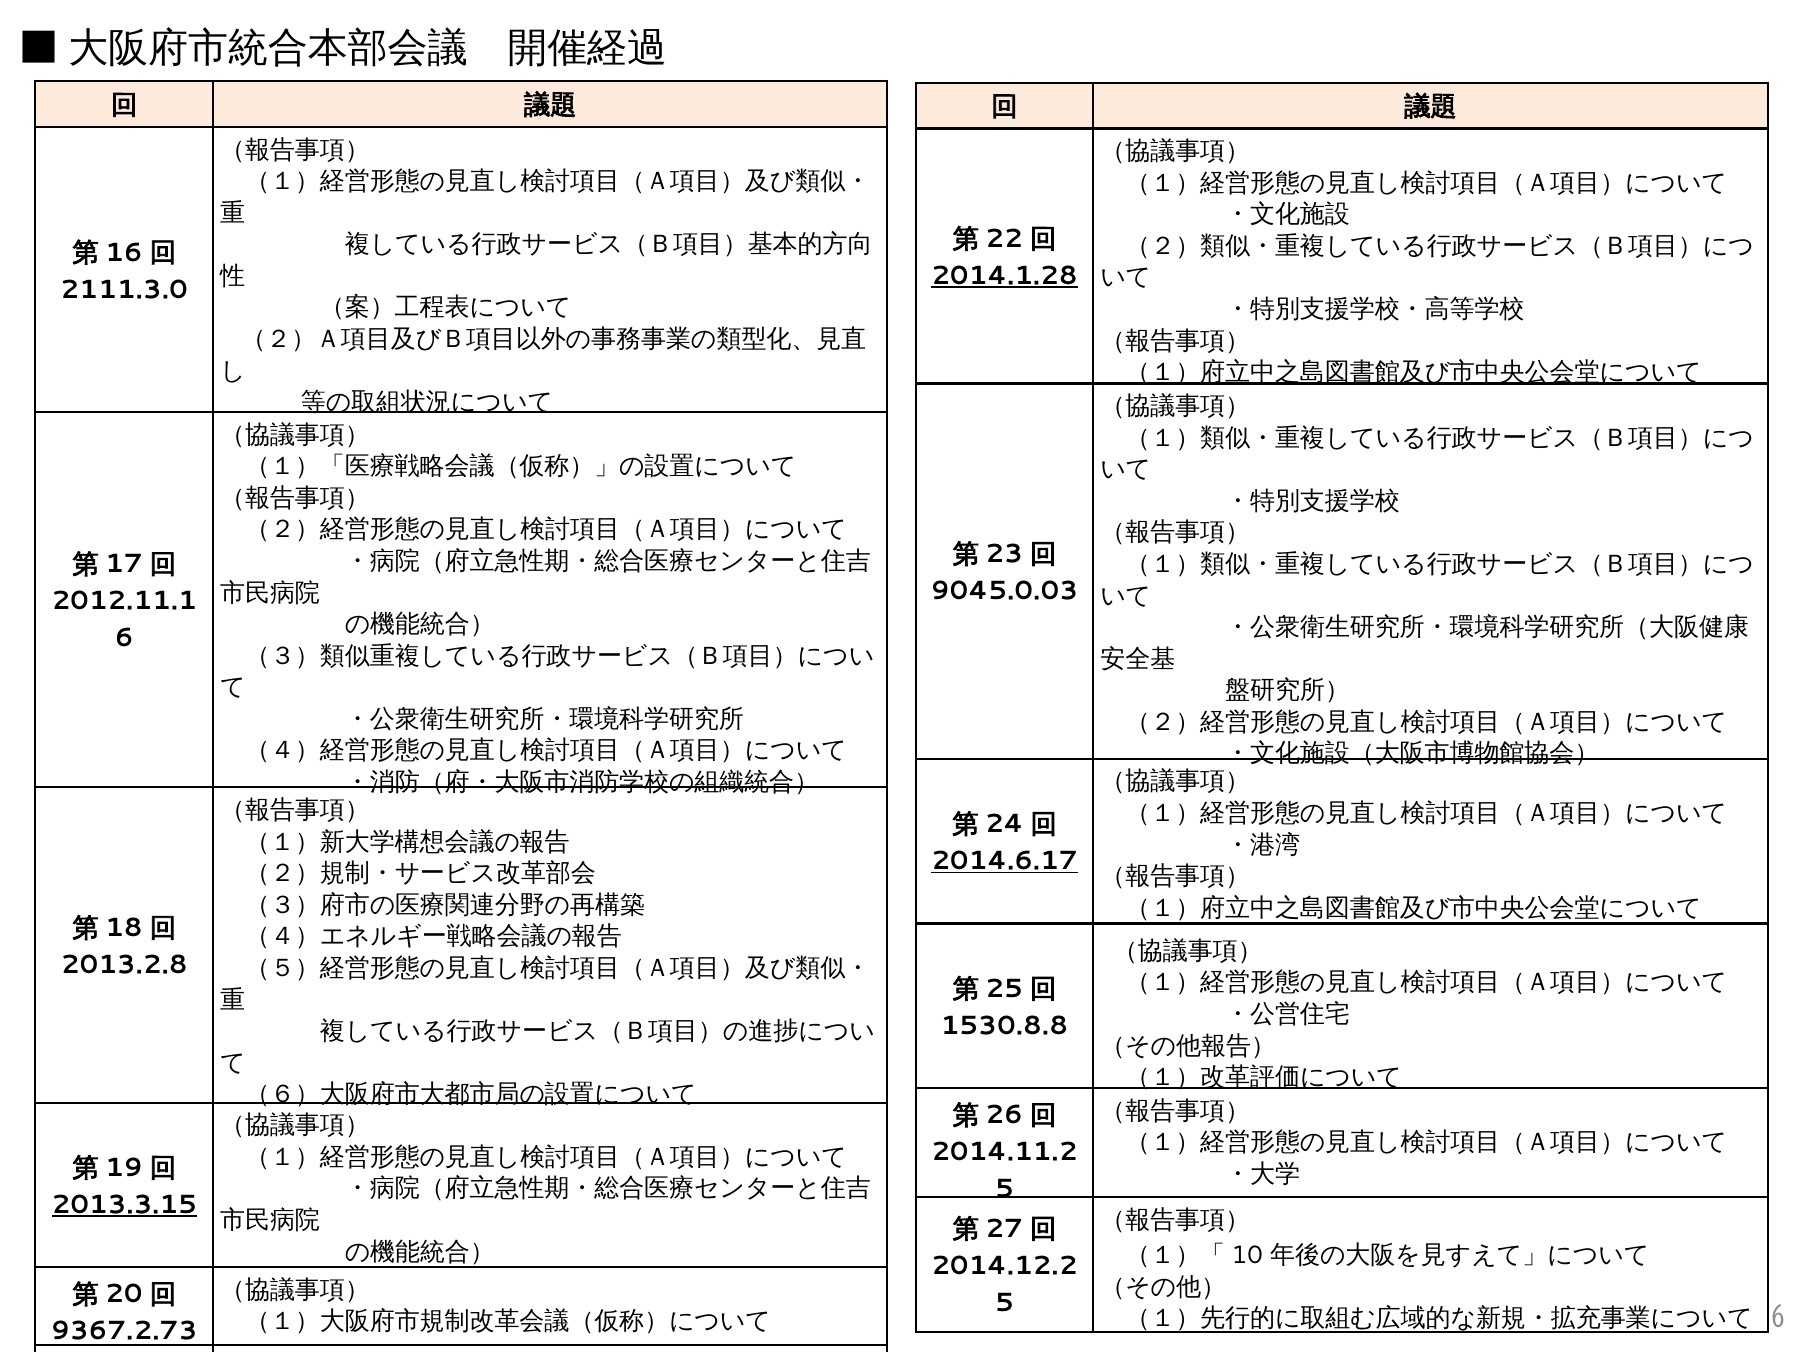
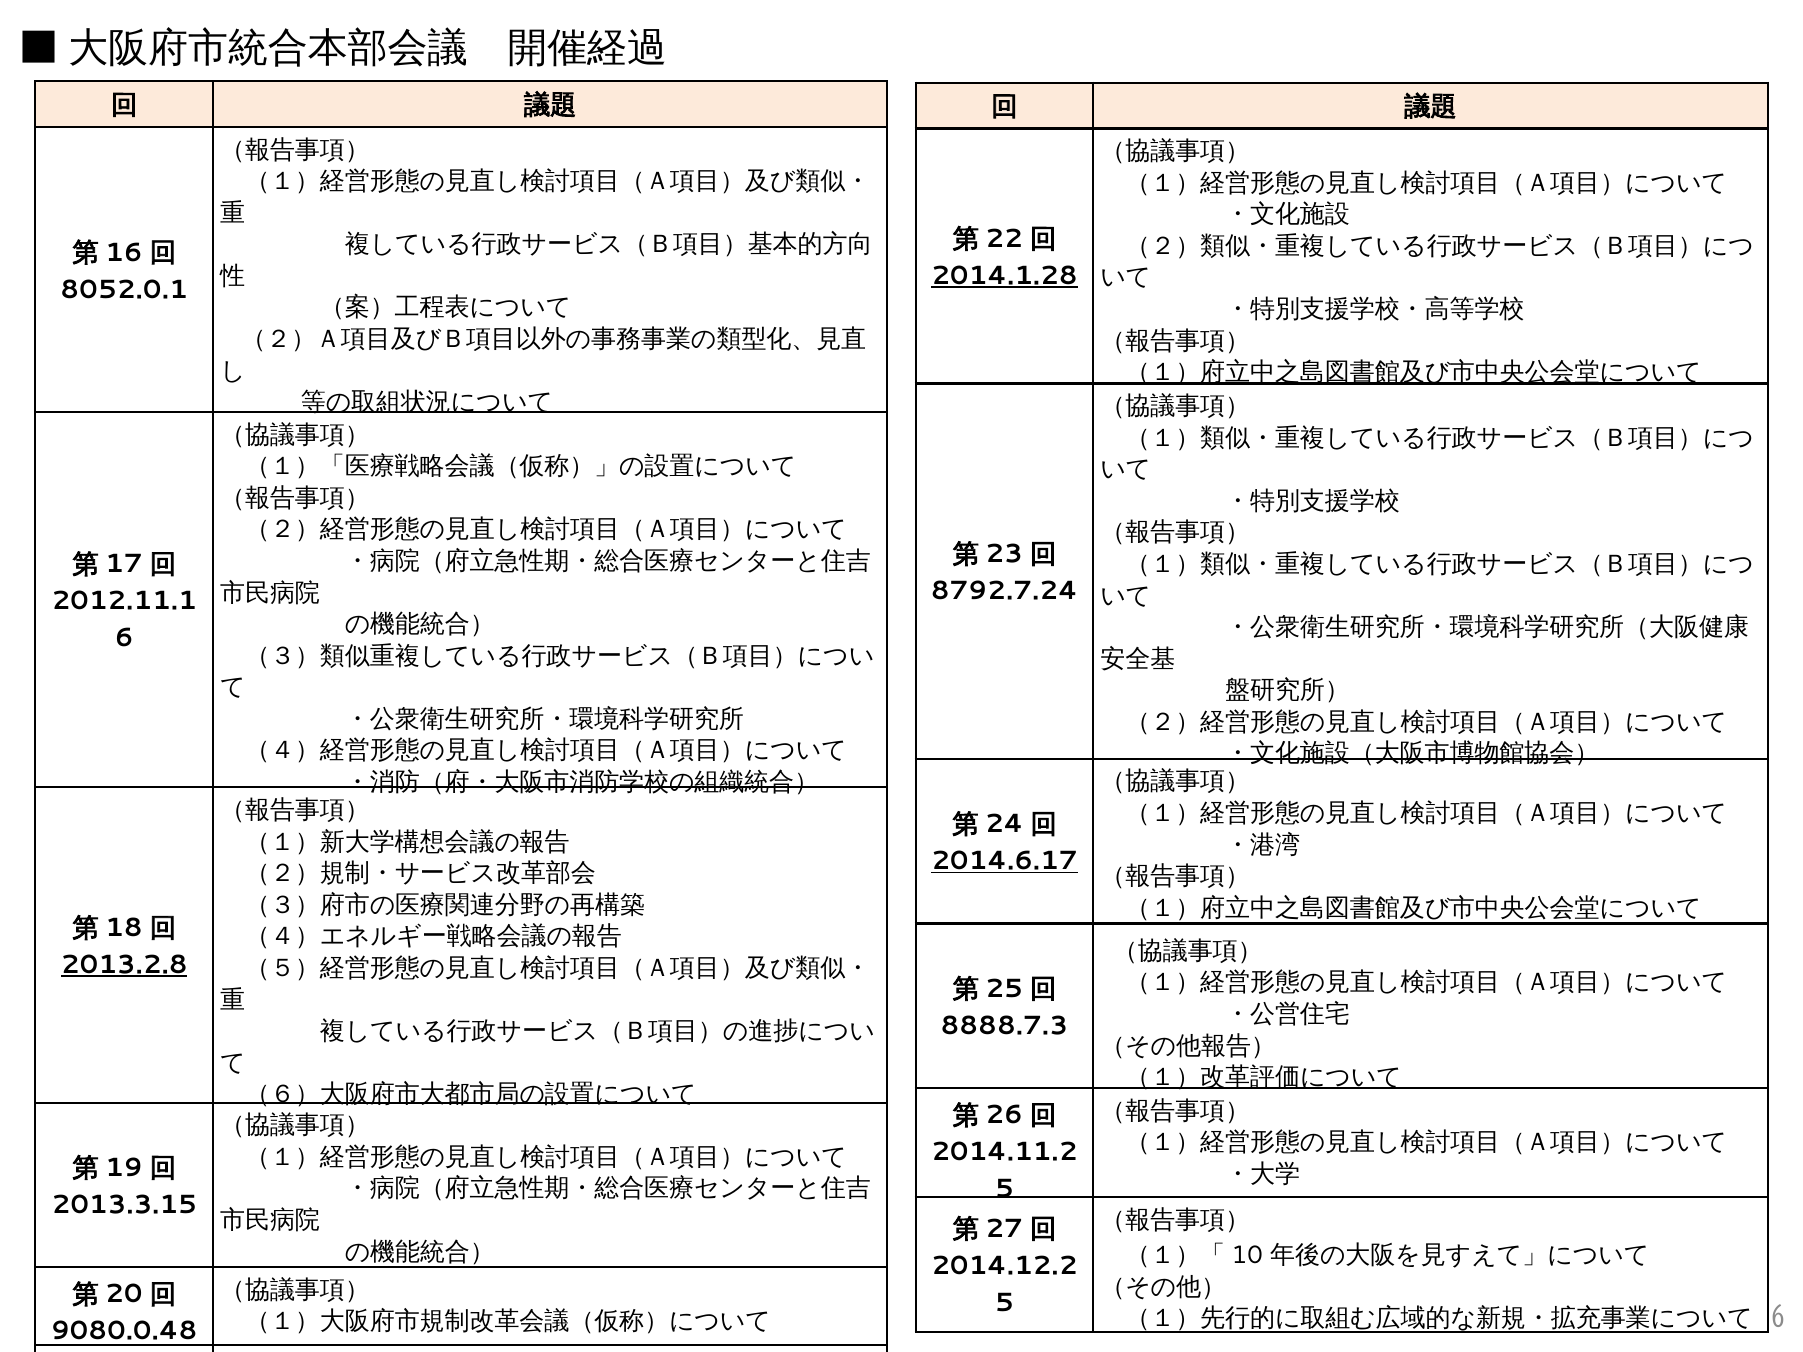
2111.3.0: 2111.3.0 -> 8052.0.1 (124, 289)
9045.0.03: 9045.0.03 -> 8792.7.24 (1004, 591)
2013.2.8 underline: none -> present (124, 965)
1530.8.8: 1530.8.8 -> 8888.7.3 (1004, 1026)
2013.3.15 underline: present -> none (124, 1205)
9367.2.73: 9367.2.73 -> 9080.0.48 (124, 1331)
